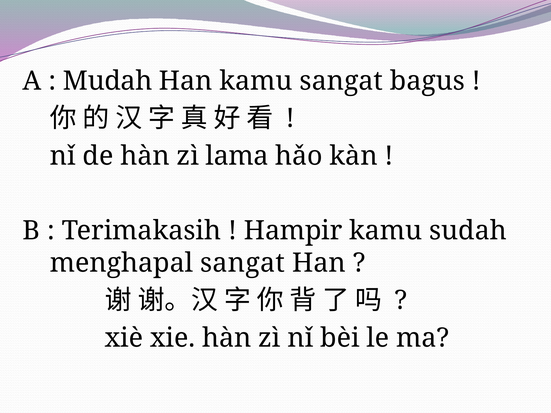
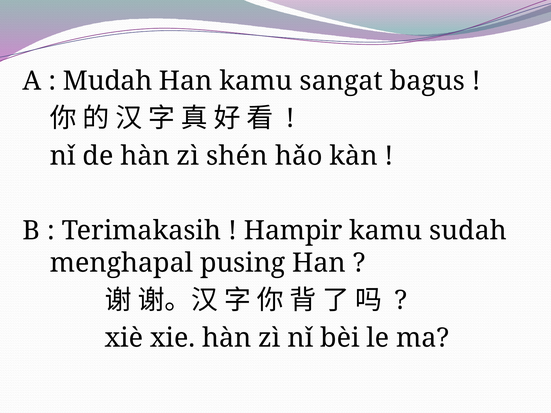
lama: lama -> shén (237, 156)
menghapal sangat: sangat -> pusing (243, 263)
